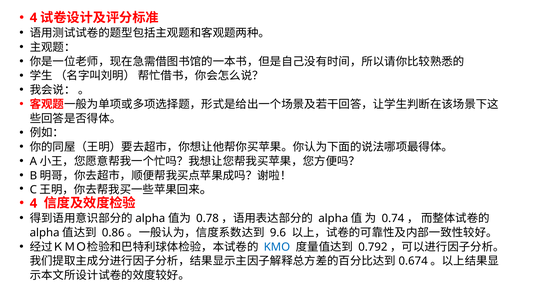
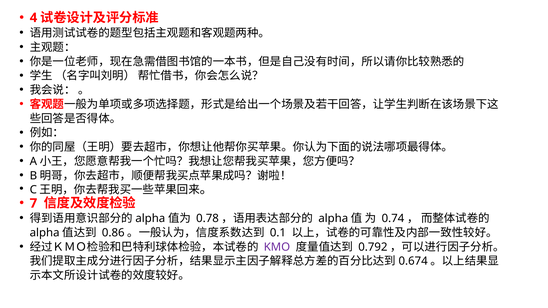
4: 4 -> 7 (33, 203)
9.6: 9.6 -> 0.1 (278, 233)
KMO colour: blue -> purple (277, 247)
